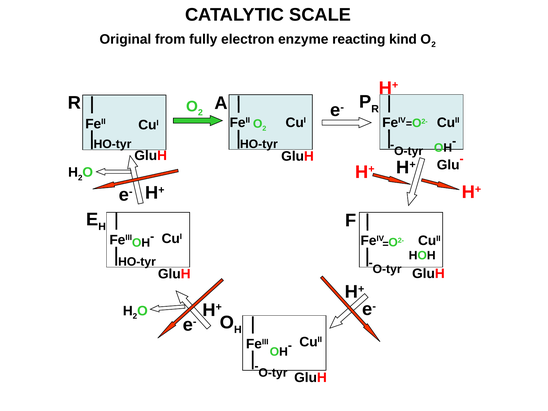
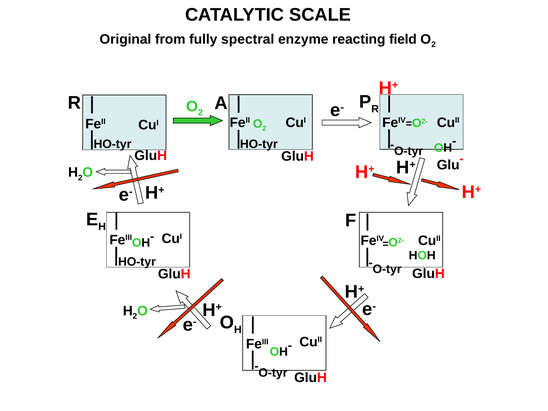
electron: electron -> spectral (248, 39)
kind: kind -> field (403, 39)
